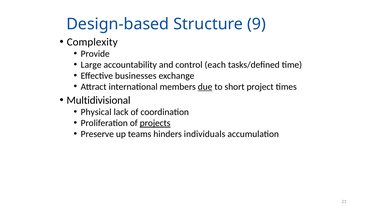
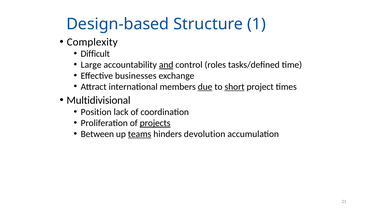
9: 9 -> 1 (257, 24)
Provide: Provide -> Difficult (95, 54)
and underline: none -> present (166, 65)
each: each -> roles (215, 65)
short underline: none -> present (235, 87)
Physical: Physical -> Position (96, 112)
Preserve: Preserve -> Between (97, 134)
teams underline: none -> present (140, 134)
individuals: individuals -> devolution (205, 134)
